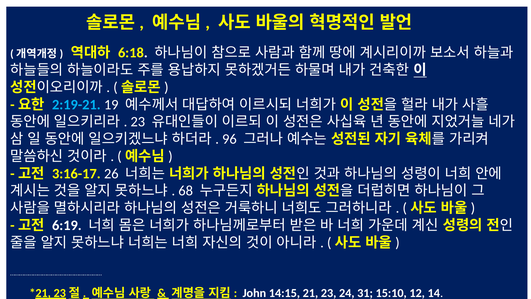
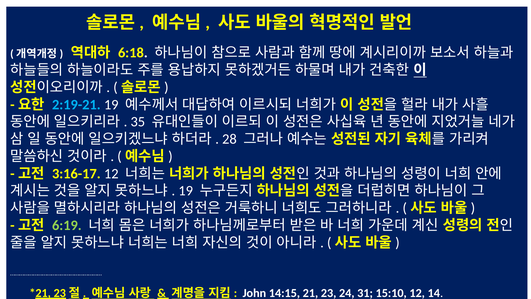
23: 23 -> 35 (138, 122)
96: 96 -> 28 (229, 139)
3:16-17 26: 26 -> 12 (111, 174)
68: 68 -> 19 (186, 191)
6:19 colour: white -> light green (67, 225)
